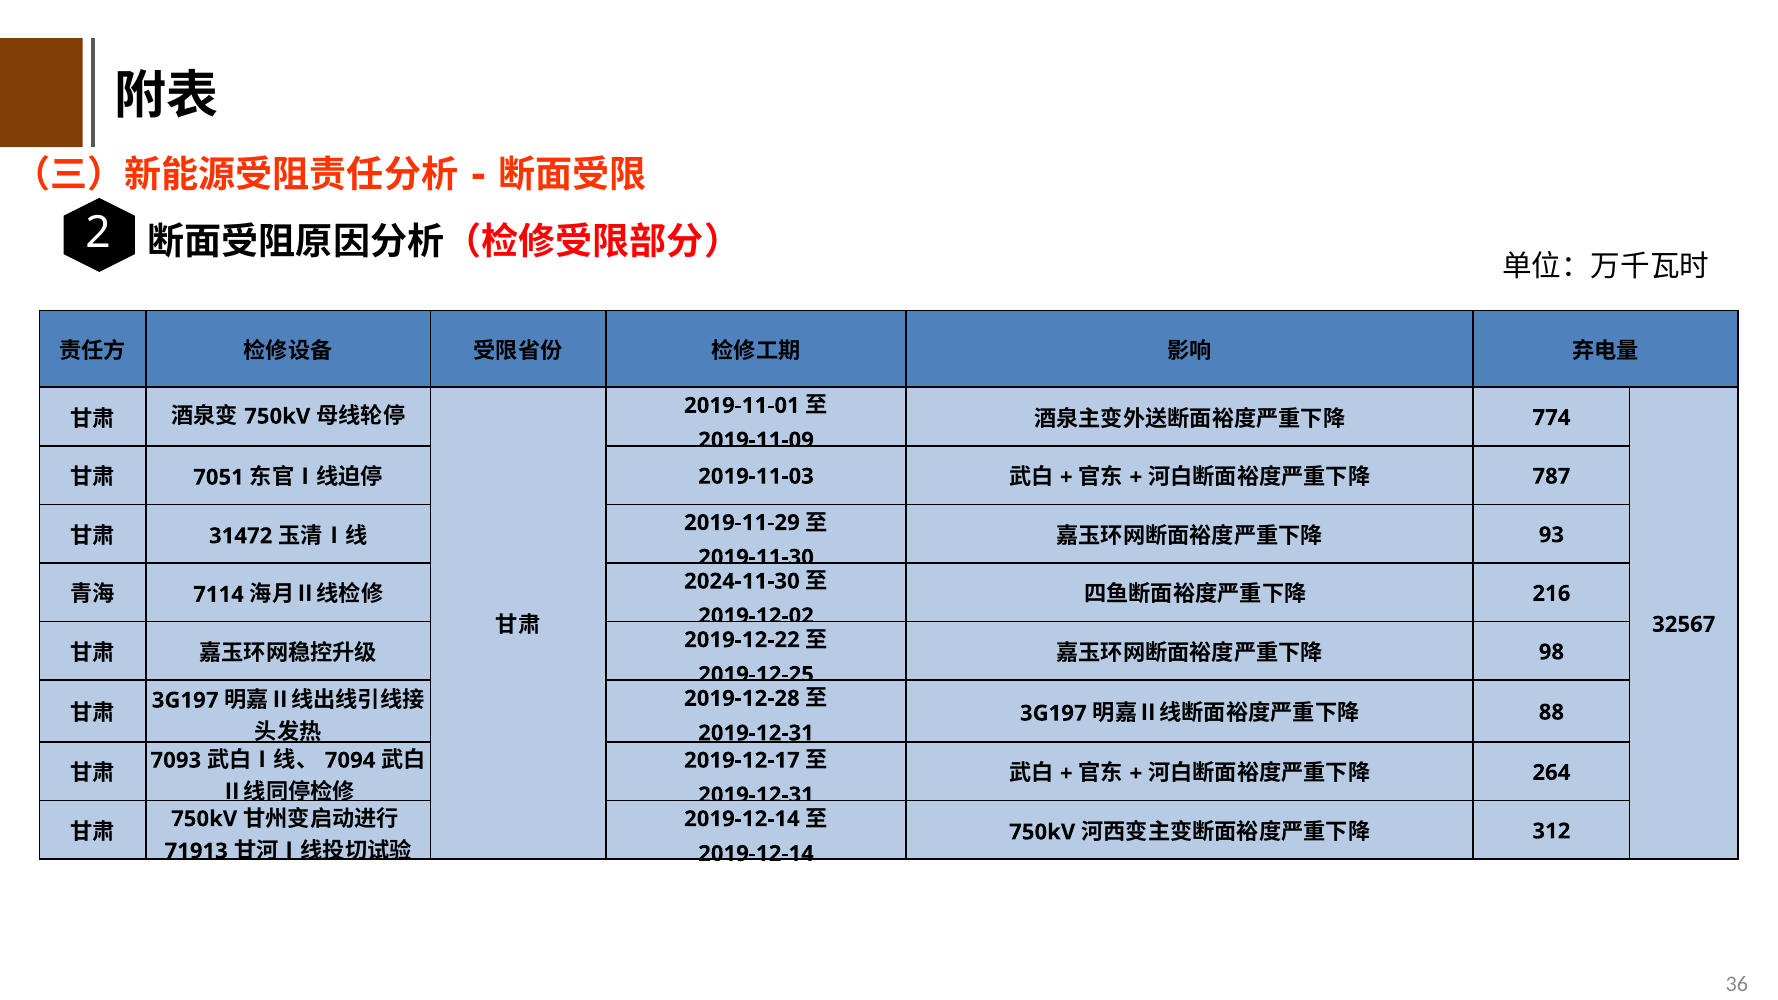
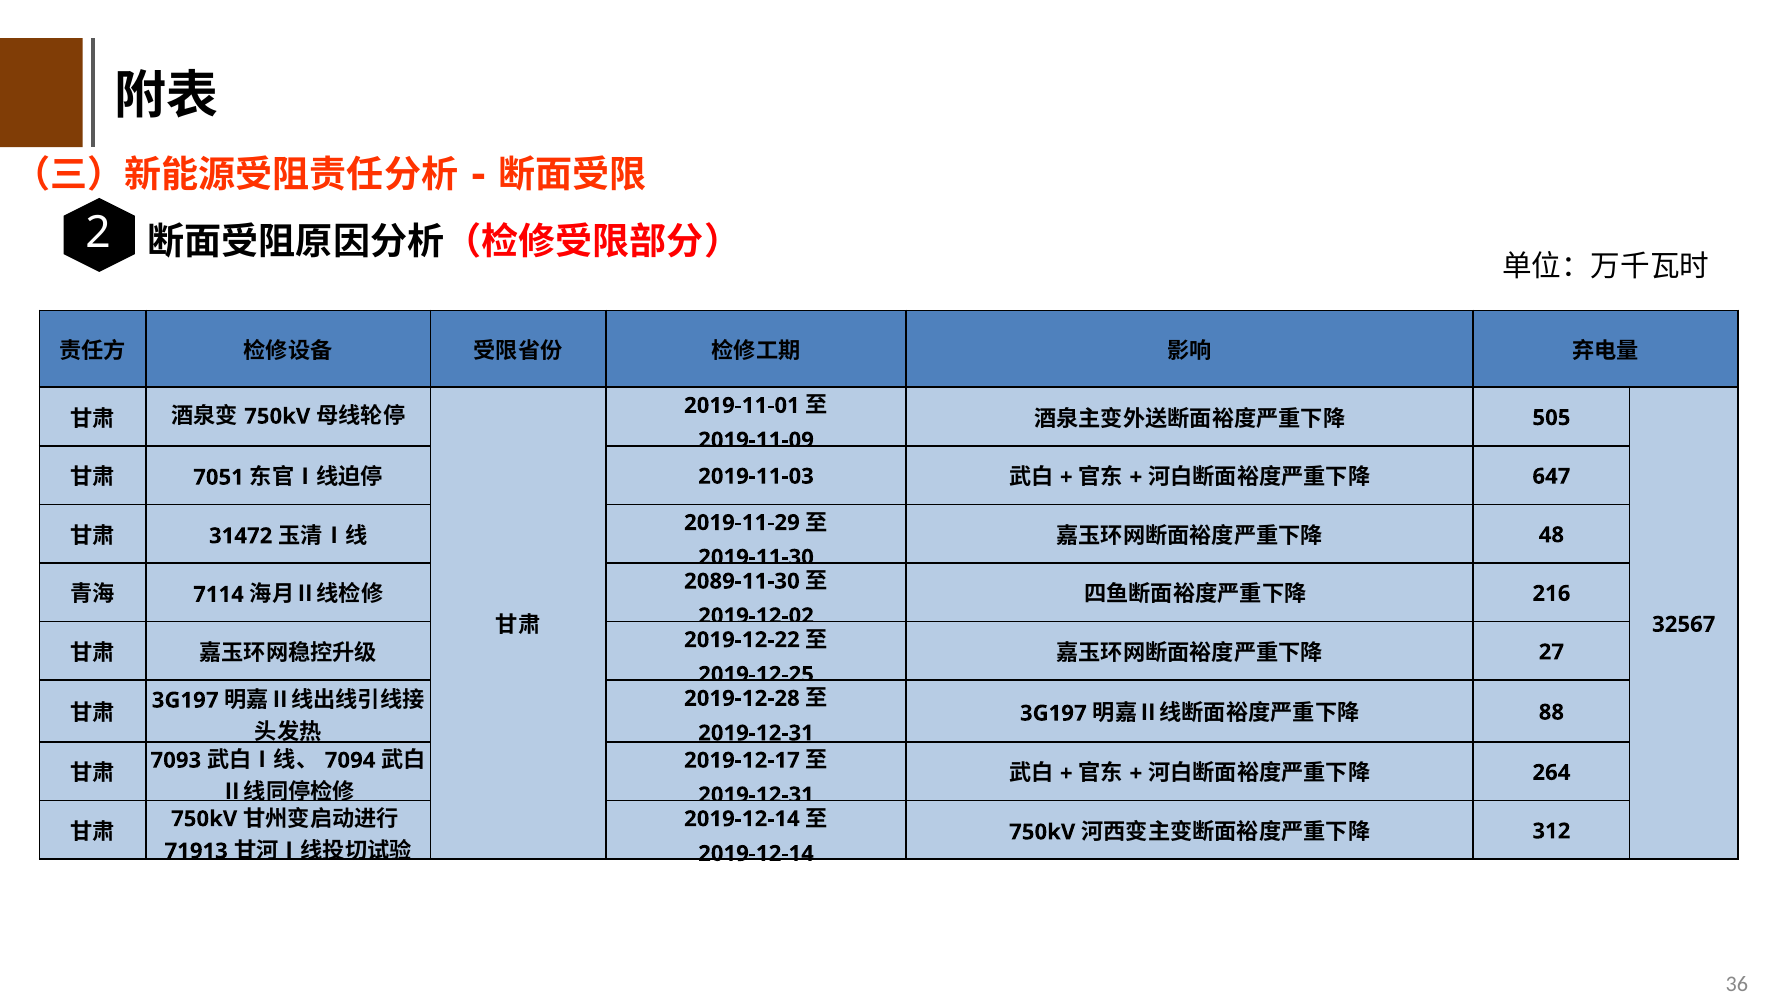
774: 774 -> 505 (1551, 418)
787: 787 -> 647 (1551, 476)
93: 93 -> 48 (1551, 535)
2024-11-30: 2024-11-30 -> 2089-11-30 (742, 581)
98: 98 -> 27 (1551, 652)
